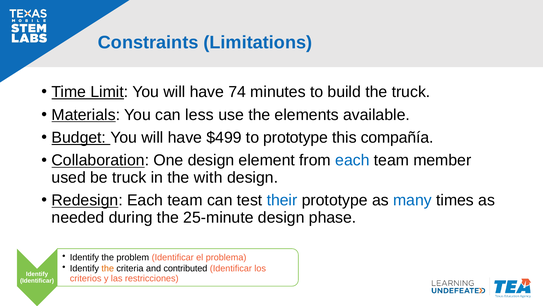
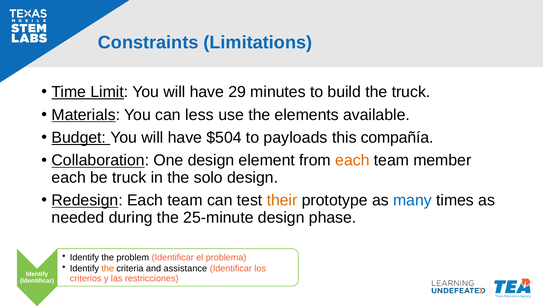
74: 74 -> 29 (237, 92)
$499: $499 -> $504 (224, 137)
to prototype: prototype -> payloads (296, 137)
each colour: blue -> orange (352, 160)
used: used -> each (69, 177)
with: with -> solo (208, 177)
their colour: blue -> orange (282, 200)
contributed: contributed -> assistance (185, 268)
